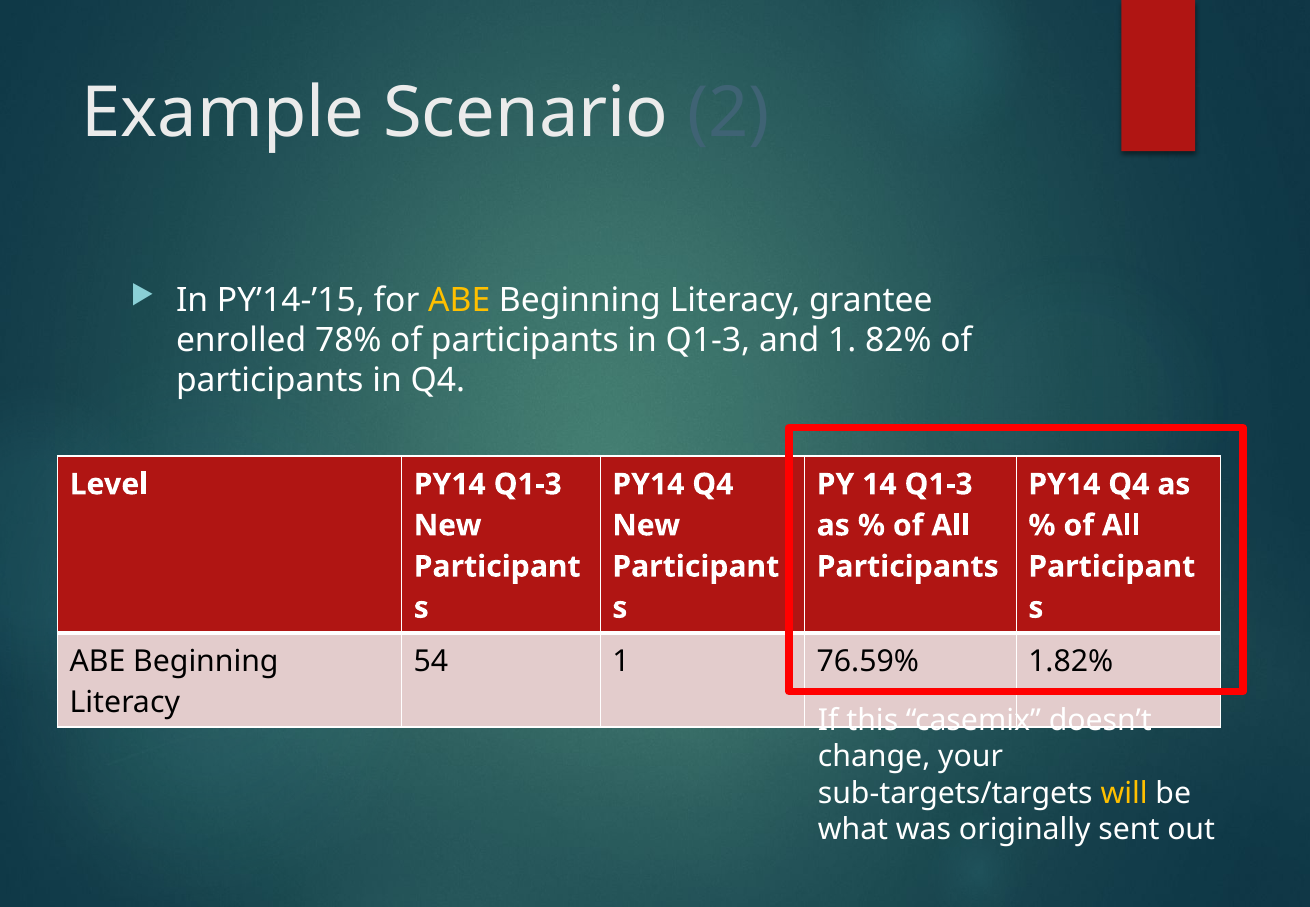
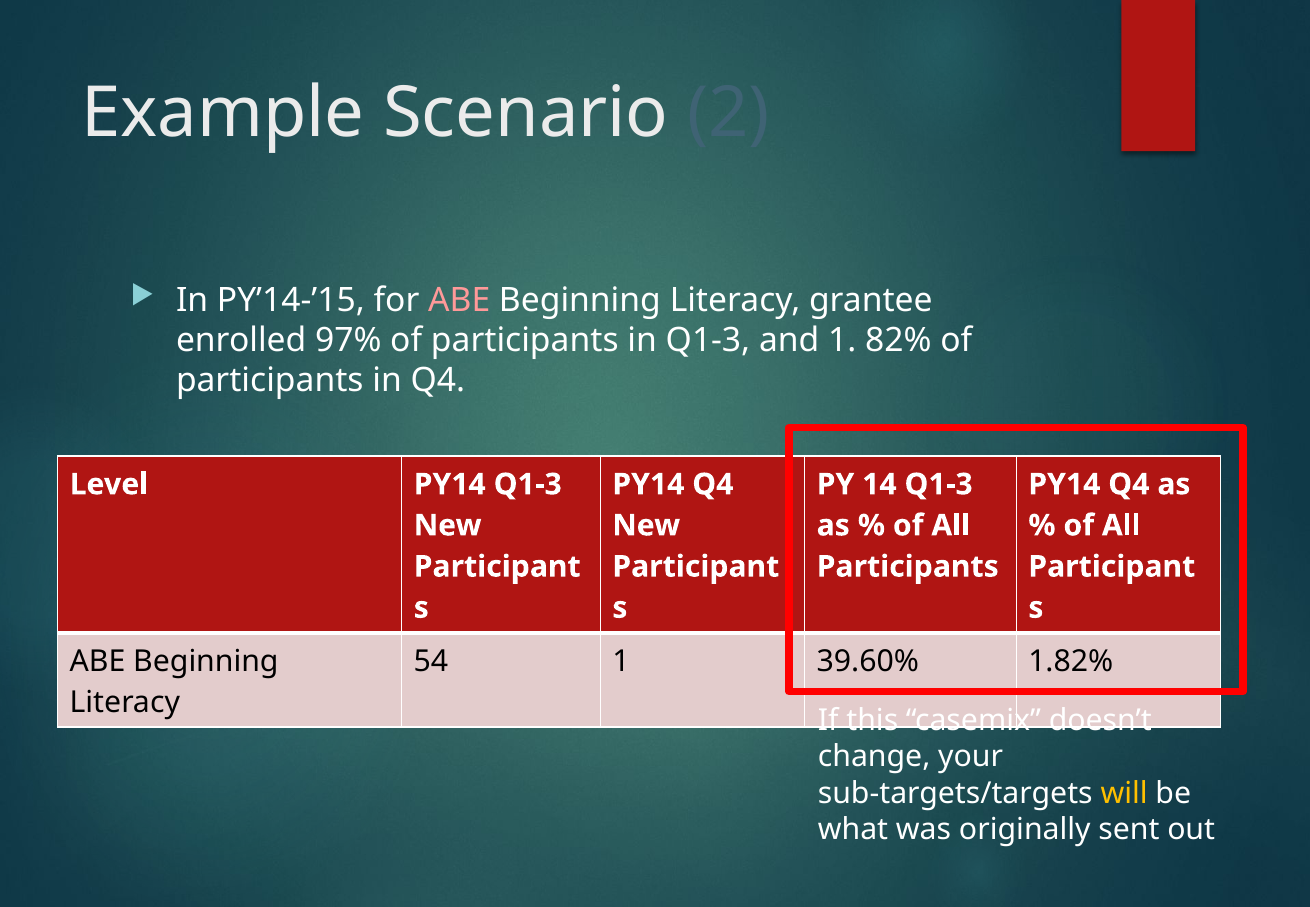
ABE colour: yellow -> pink (459, 300)
78%: 78% -> 97% (348, 340)
76.59%: 76.59% -> 39.60% (868, 661)
